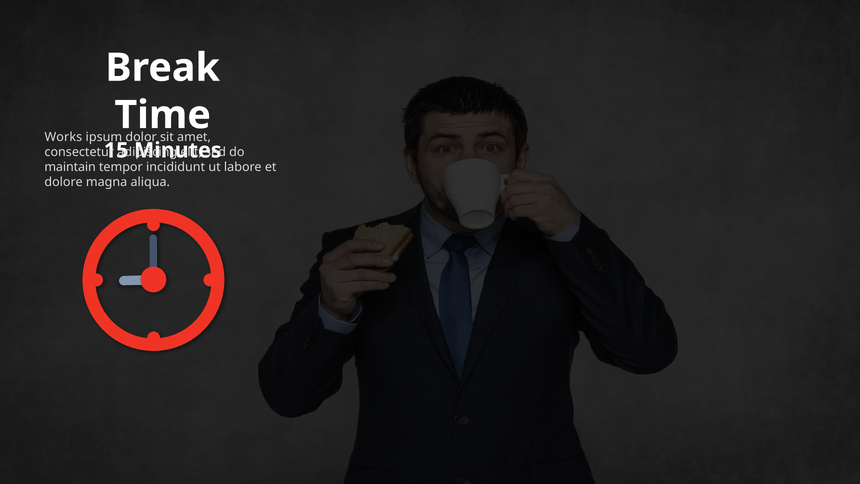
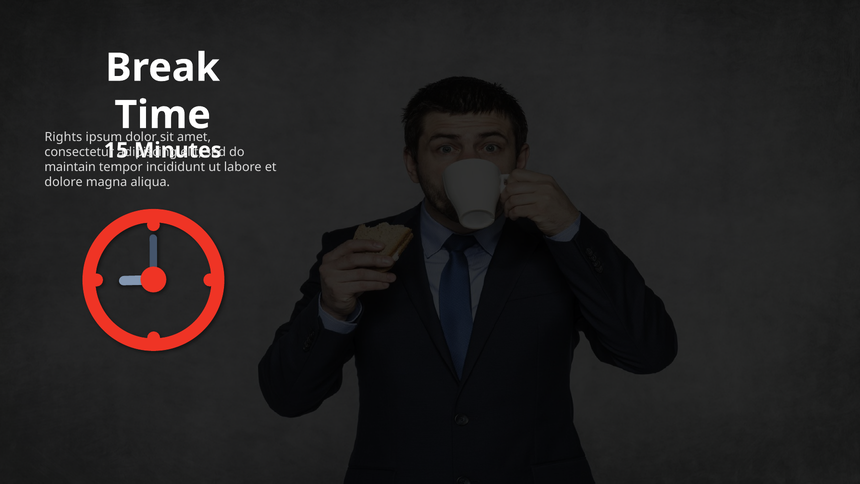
Works: Works -> Rights (63, 137)
